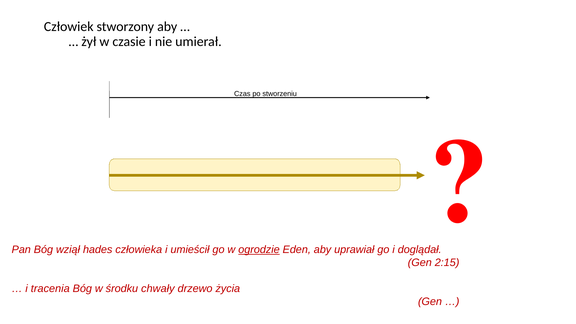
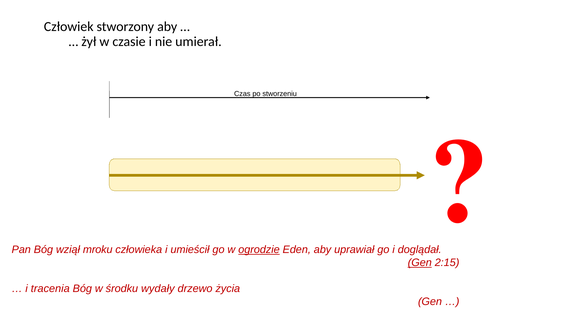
hades: hades -> mroku (98, 250)
Gen underline: none -> present (420, 263)
chwały: chwały -> wydały (158, 289)
